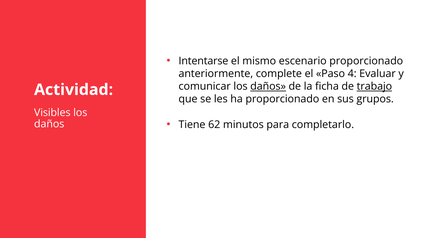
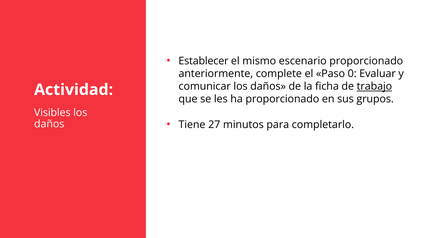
Intentarse: Intentarse -> Establecer (203, 61)
4: 4 -> 0 (352, 74)
daños underline: present -> none (268, 87)
62: 62 -> 27 (214, 125)
